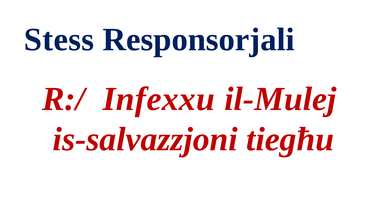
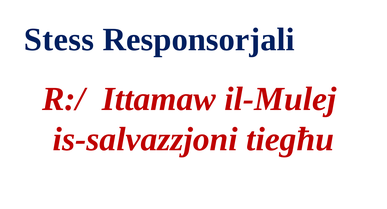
Infexxu: Infexxu -> Ittamaw (159, 99)
